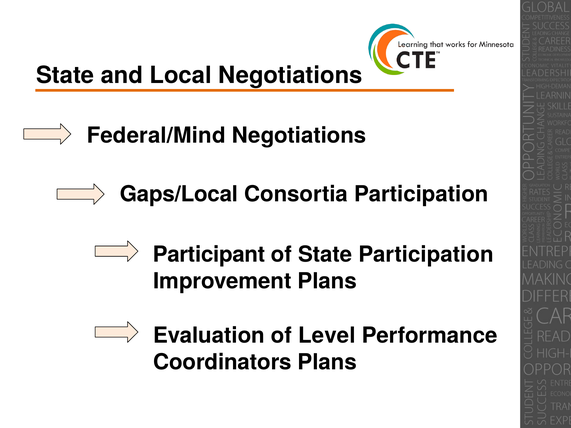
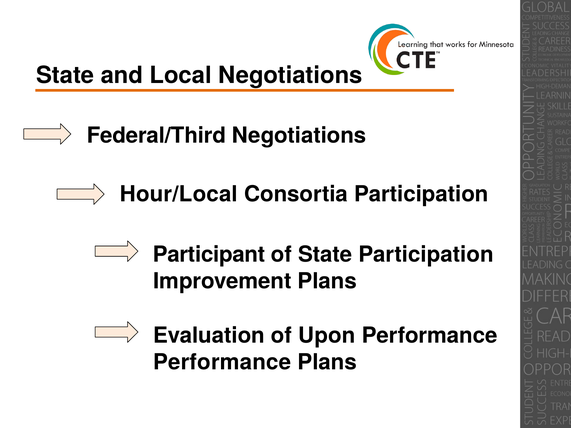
Federal/Mind: Federal/Mind -> Federal/Third (156, 136)
Gaps/Local: Gaps/Local -> Hour/Local (179, 194)
Level: Level -> Upon (327, 336)
Coordinators: Coordinators -> Performance (222, 362)
